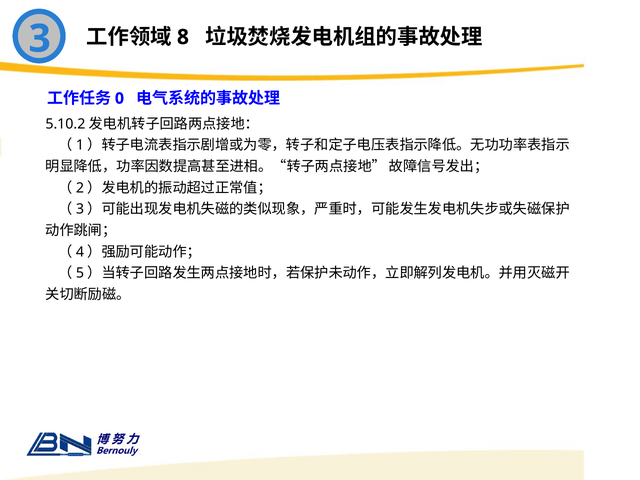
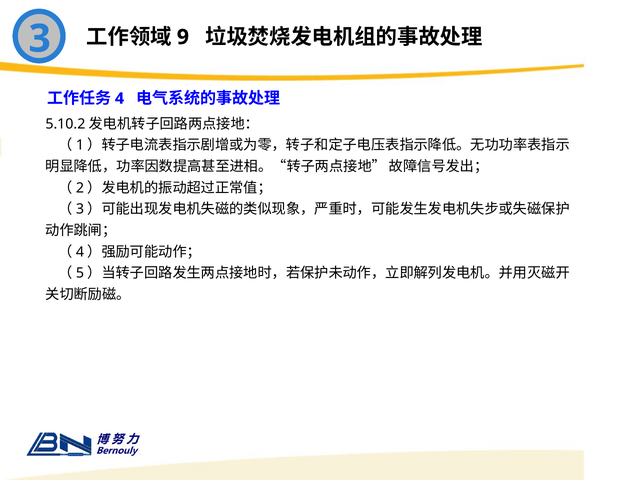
8: 8 -> 9 (183, 37)
0: 0 -> 4 (119, 98)
